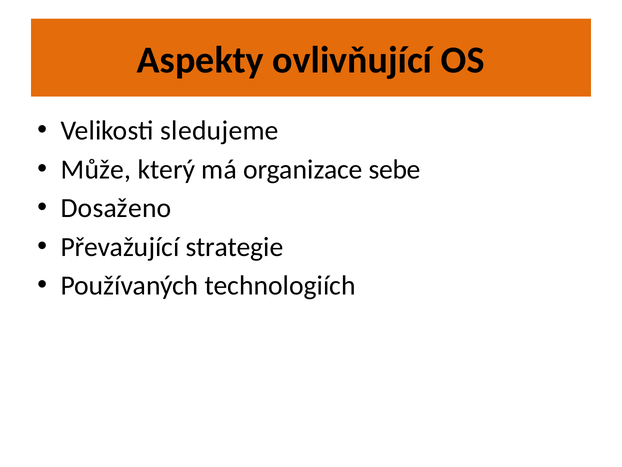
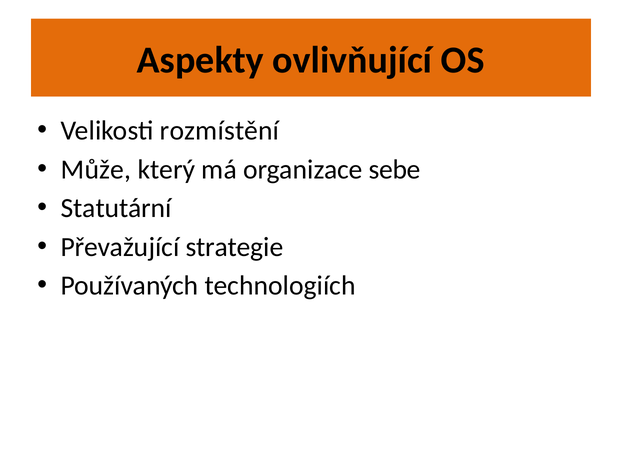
sledujeme: sledujeme -> rozmístění (220, 130)
Dosaženo: Dosaženo -> Statutární (116, 208)
